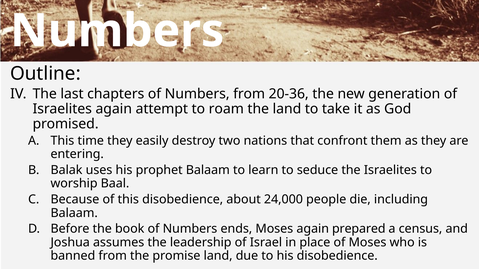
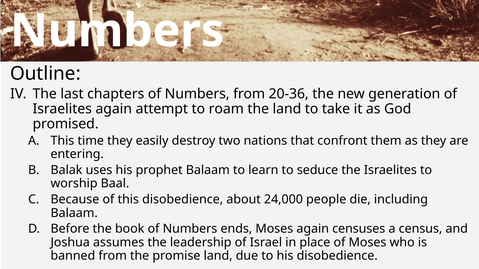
prepared: prepared -> censuses (359, 229)
